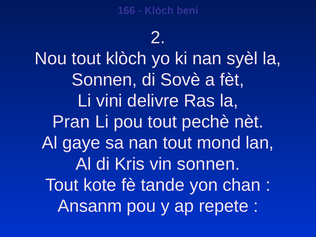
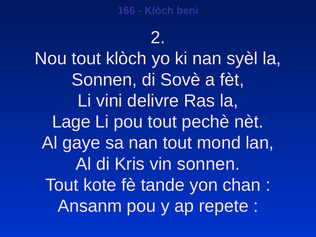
Pran: Pran -> Lage (71, 122)
